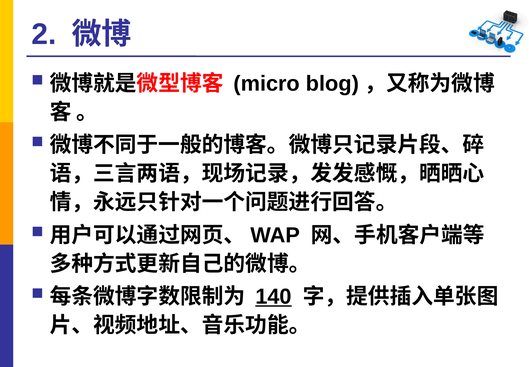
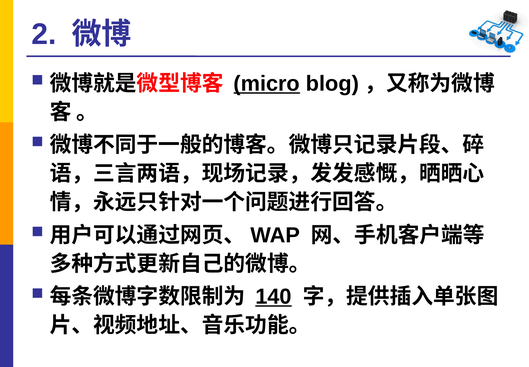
micro underline: none -> present (267, 83)
